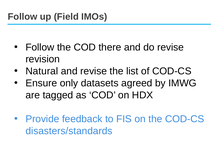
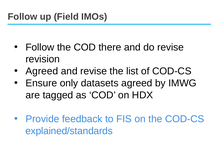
Natural: Natural -> Agreed (42, 71)
disasters/standards: disasters/standards -> explained/standards (69, 131)
